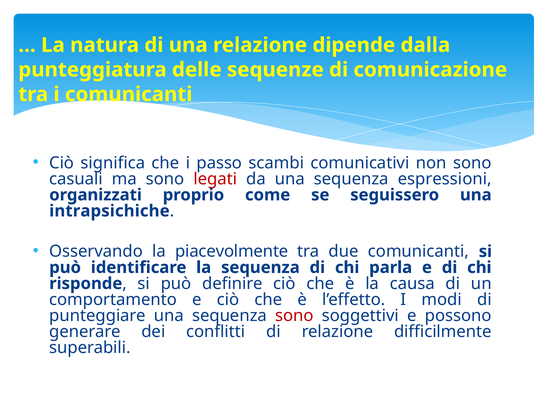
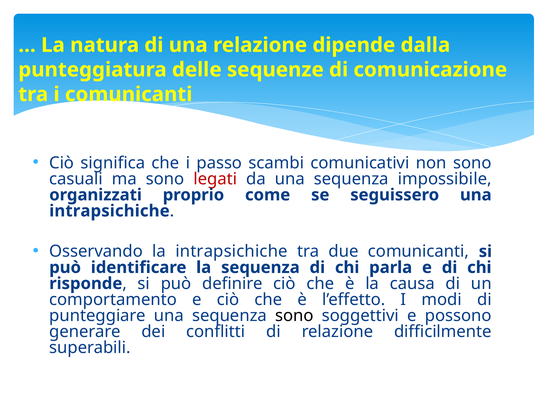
espressioni: espressioni -> impossibile (445, 179)
la piacevolmente: piacevolmente -> intrapsichiche (232, 252)
sono colour: red -> black (294, 316)
